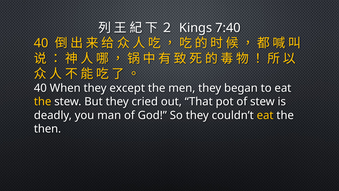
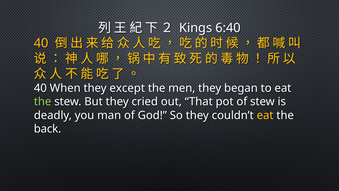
7:40: 7:40 -> 6:40 (228, 28)
the colour: yellow -> light green (43, 102)
then: then -> back (48, 129)
